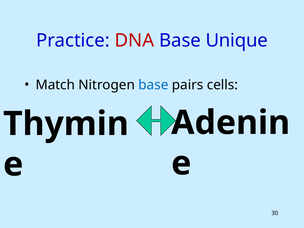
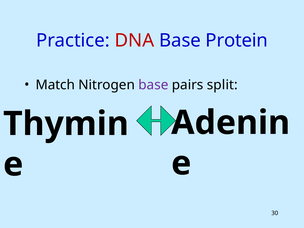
Unique: Unique -> Protein (237, 41)
base colour: blue -> purple (153, 85)
cells: cells -> split (222, 85)
